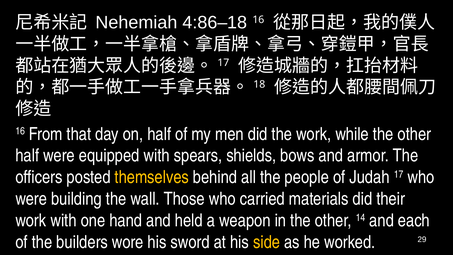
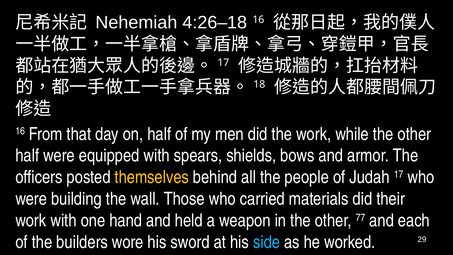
4:86–18: 4:86–18 -> 4:26–18 (215, 23)
14: 14 -> 77 (360, 217)
side colour: yellow -> light blue (267, 242)
